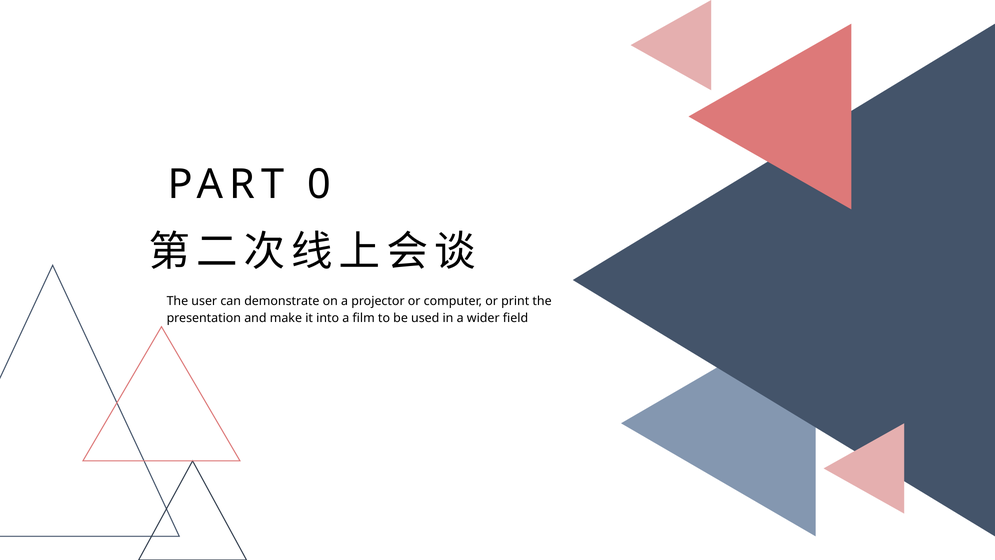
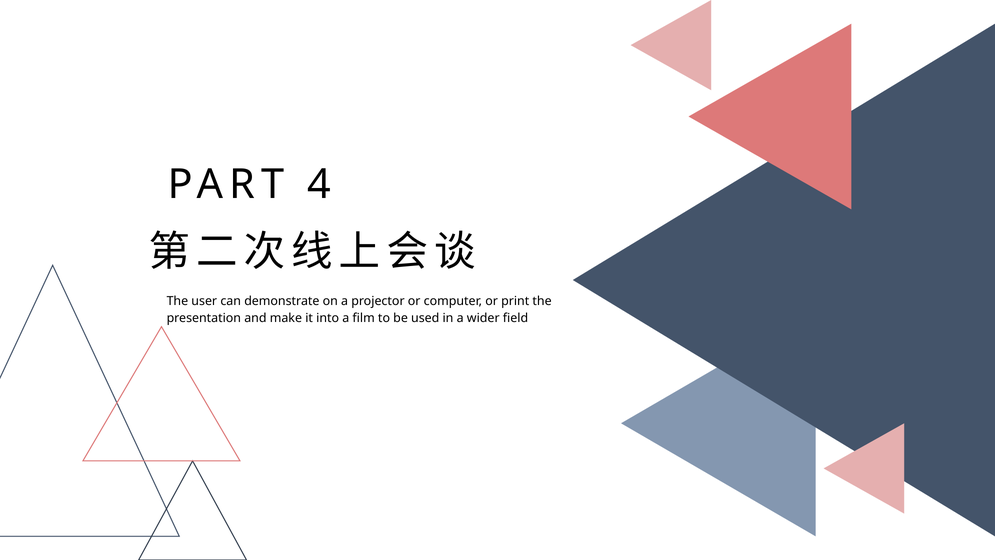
0: 0 -> 4 (319, 184)
